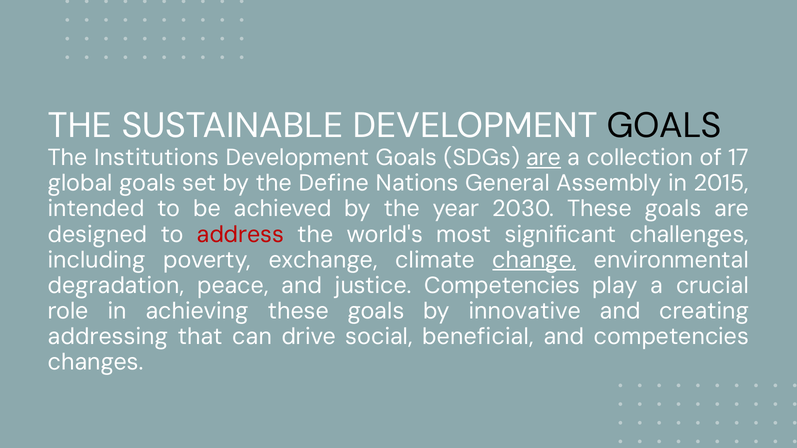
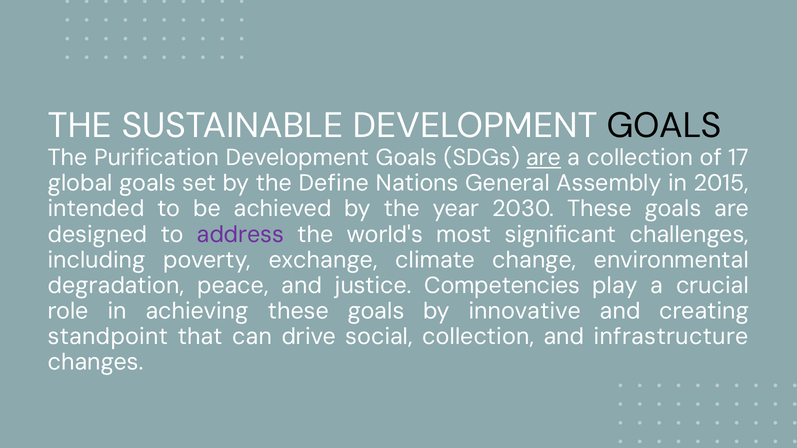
Institutions: Institutions -> Purification (157, 158)
address colour: red -> purple (240, 235)
change underline: present -> none (534, 260)
addressing: addressing -> standpoint (108, 337)
social beneficial: beneficial -> collection (478, 337)
and competencies: competencies -> infrastructure (671, 337)
